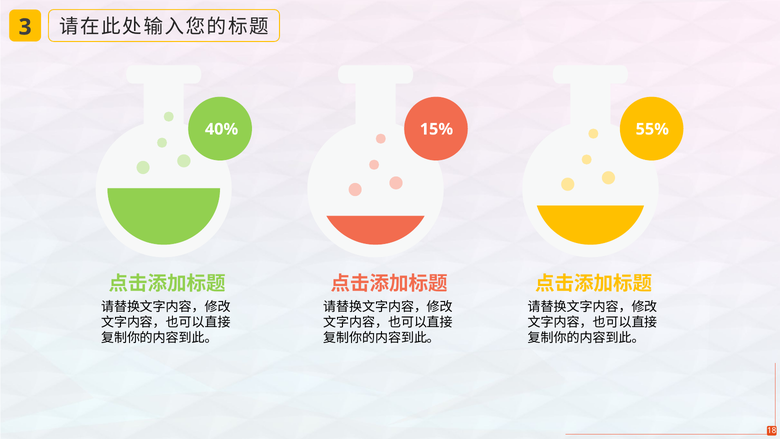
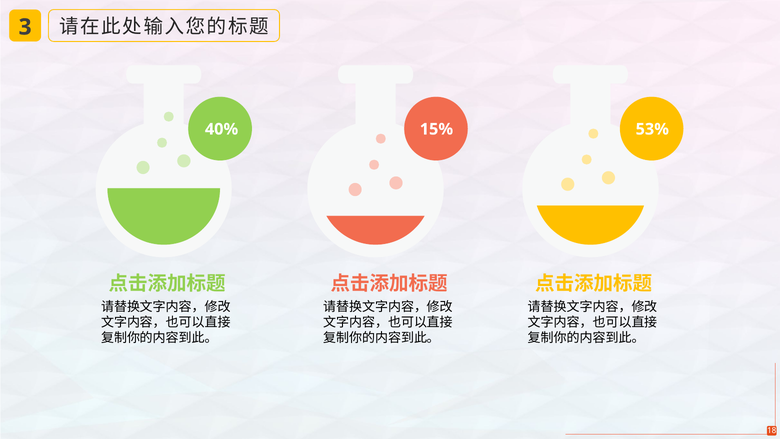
55%: 55% -> 53% (652, 129)
